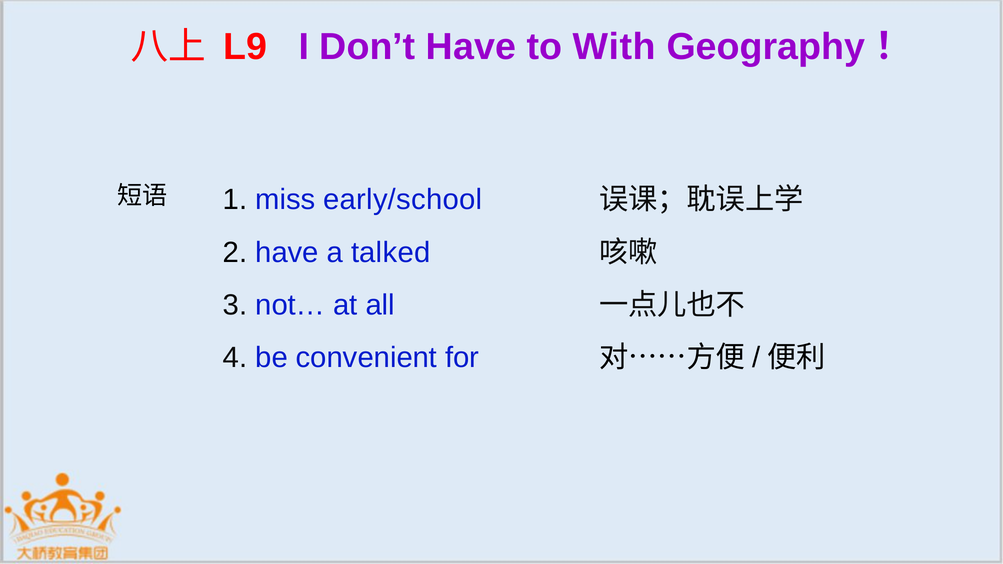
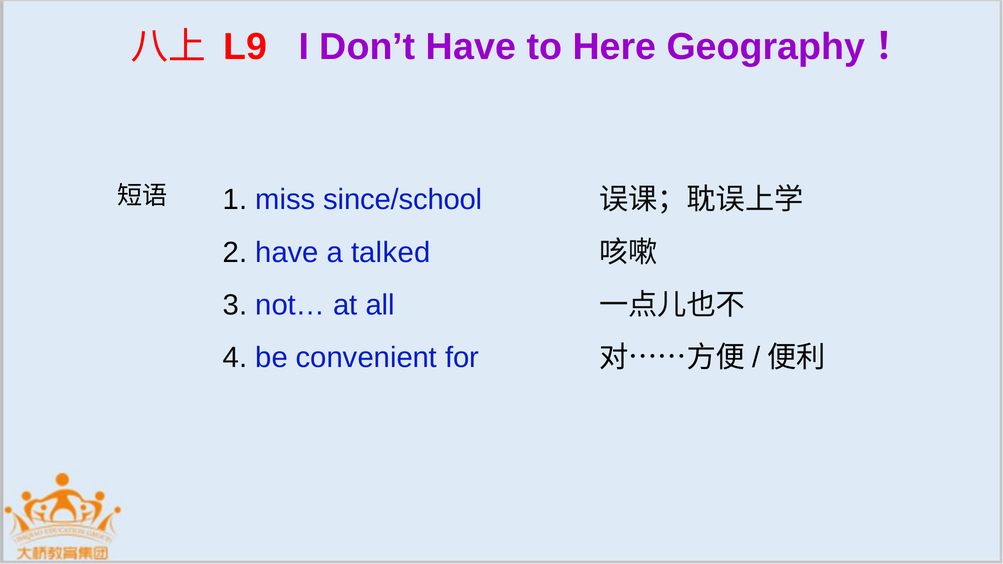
With: With -> Here (614, 47)
early/school: early/school -> since/school (403, 200)
